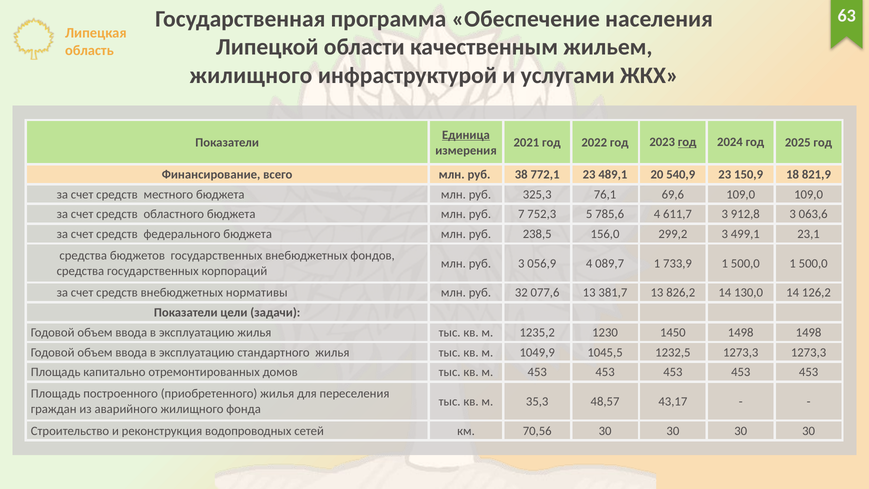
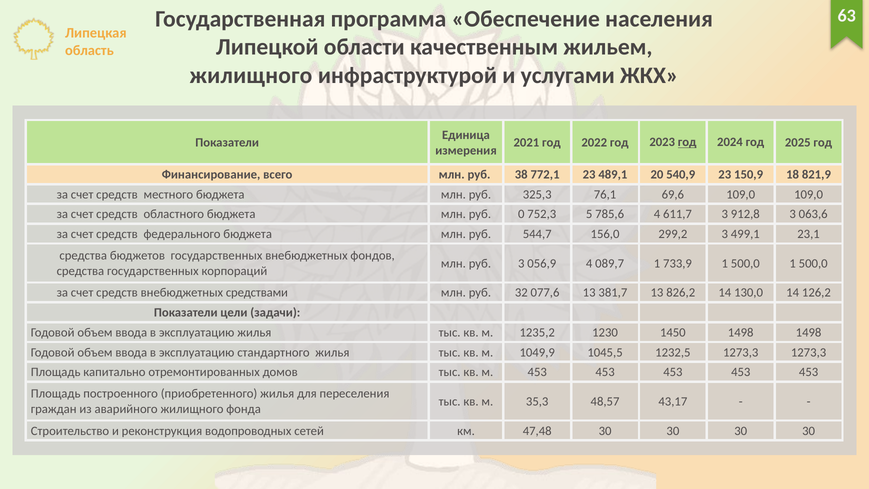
Единица underline: present -> none (466, 135)
7: 7 -> 0 (521, 214)
238,5: 238,5 -> 544,7 (537, 234)
нормативы: нормативы -> средствами (257, 293)
70,56: 70,56 -> 47,48 (537, 431)
